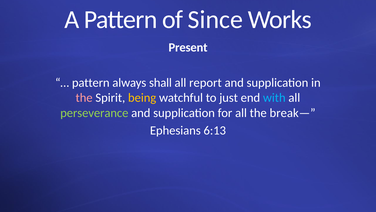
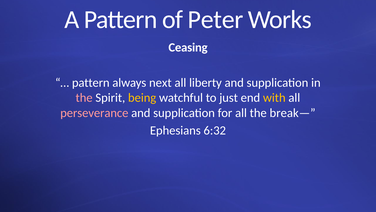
Since: Since -> Peter (216, 19)
Present: Present -> Ceasing (188, 47)
shall: shall -> next (160, 83)
report: report -> liberty (205, 83)
with colour: light blue -> yellow (274, 98)
perseverance colour: light green -> pink (94, 113)
6:13: 6:13 -> 6:32 (215, 130)
